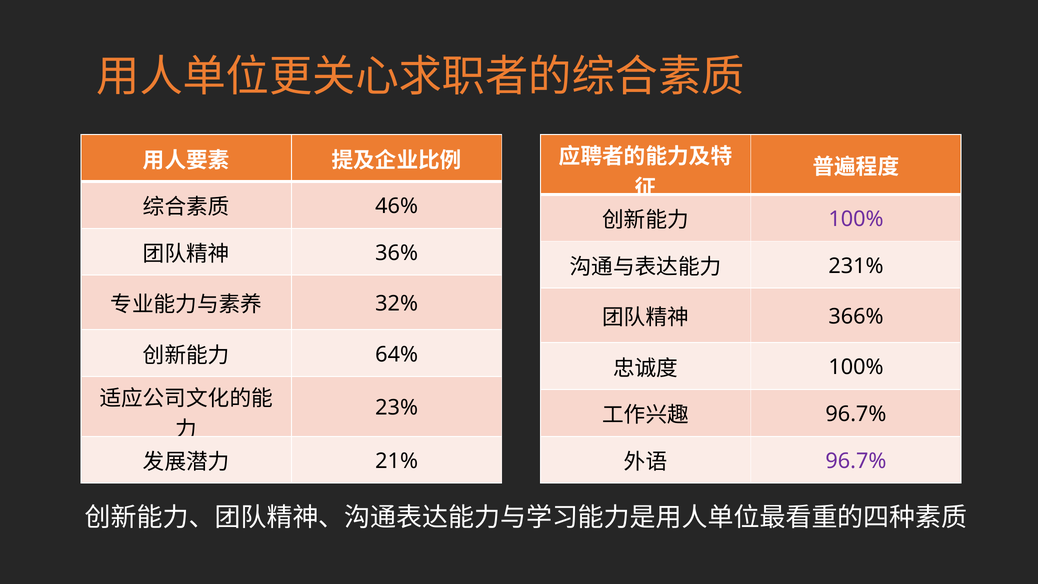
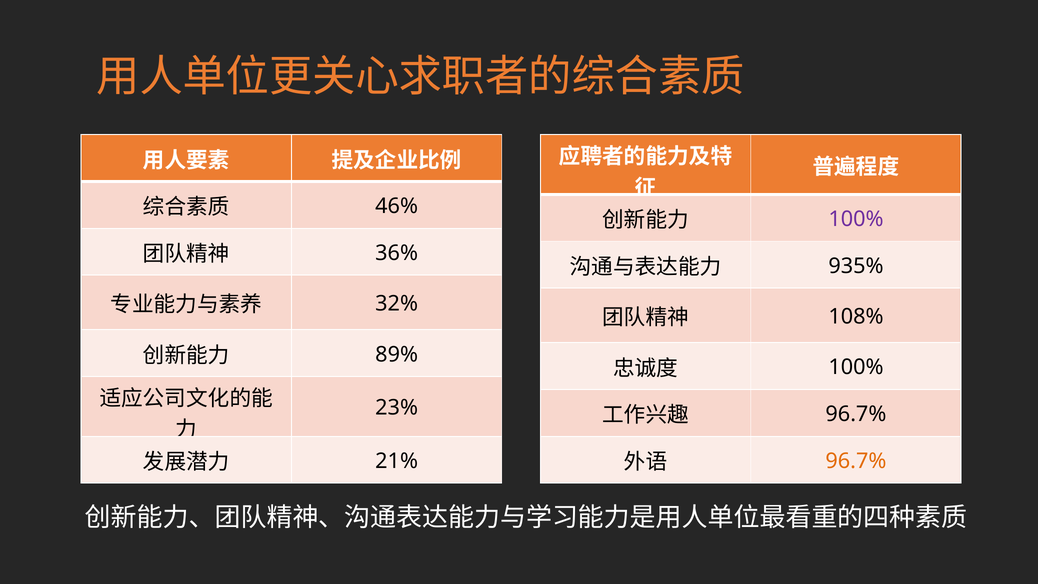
231%: 231% -> 935% (856, 266)
366%: 366% -> 108% (856, 317)
64%: 64% -> 89% (397, 354)
96.7% colour: purple -> orange (856, 461)
